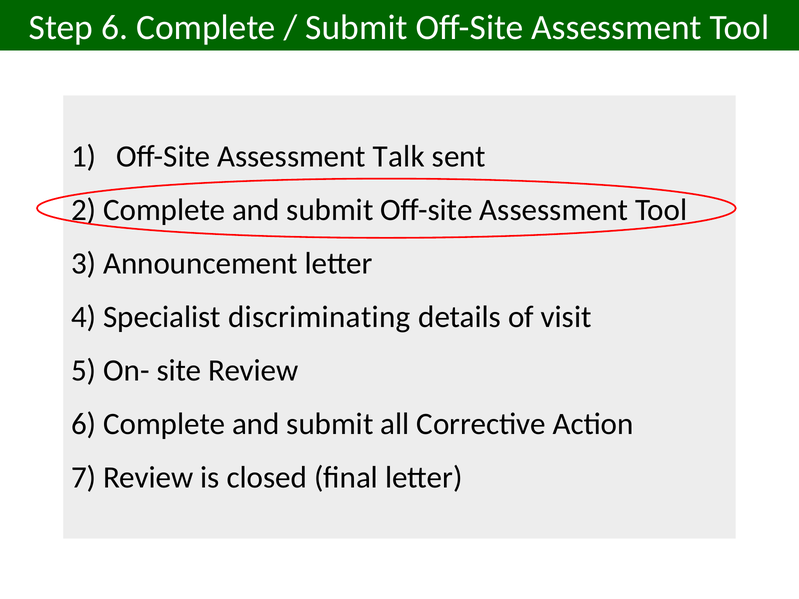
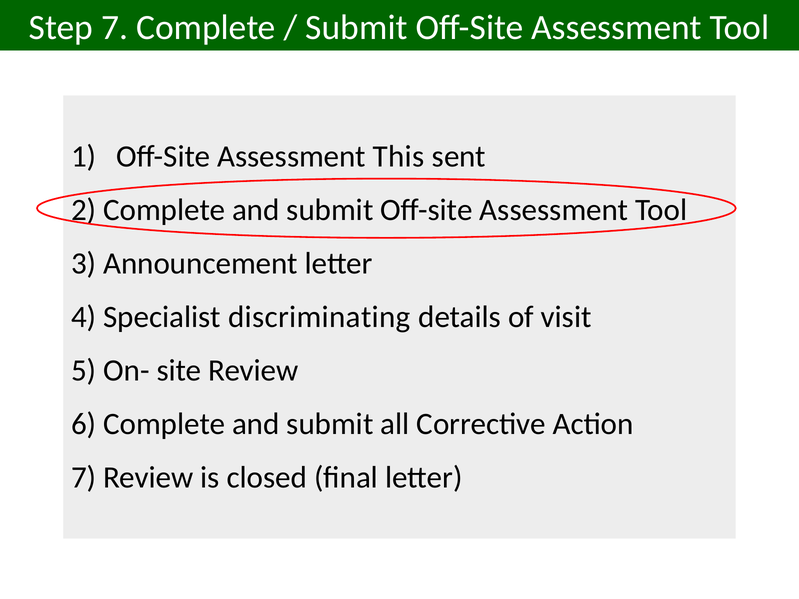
Step 6: 6 -> 7 (115, 28)
Talk: Talk -> This (399, 156)
